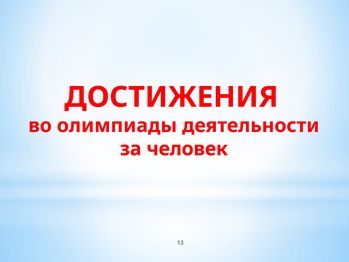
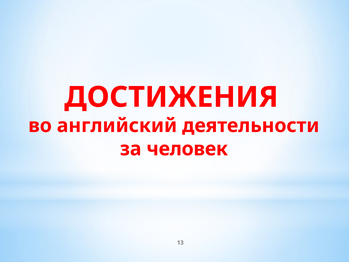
олимпиады: олимпиады -> английский (117, 126)
